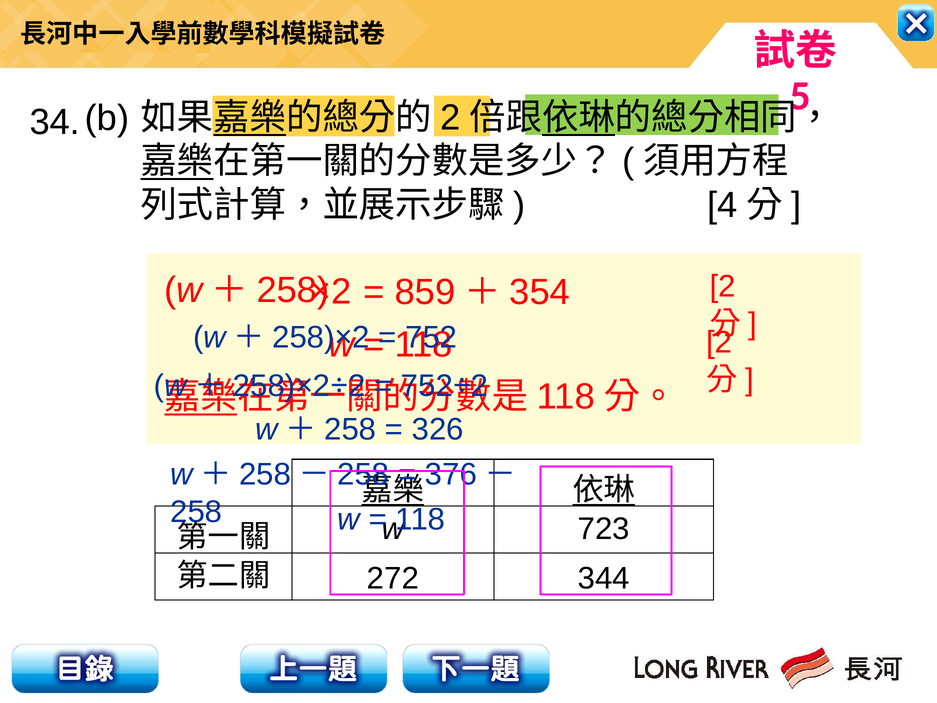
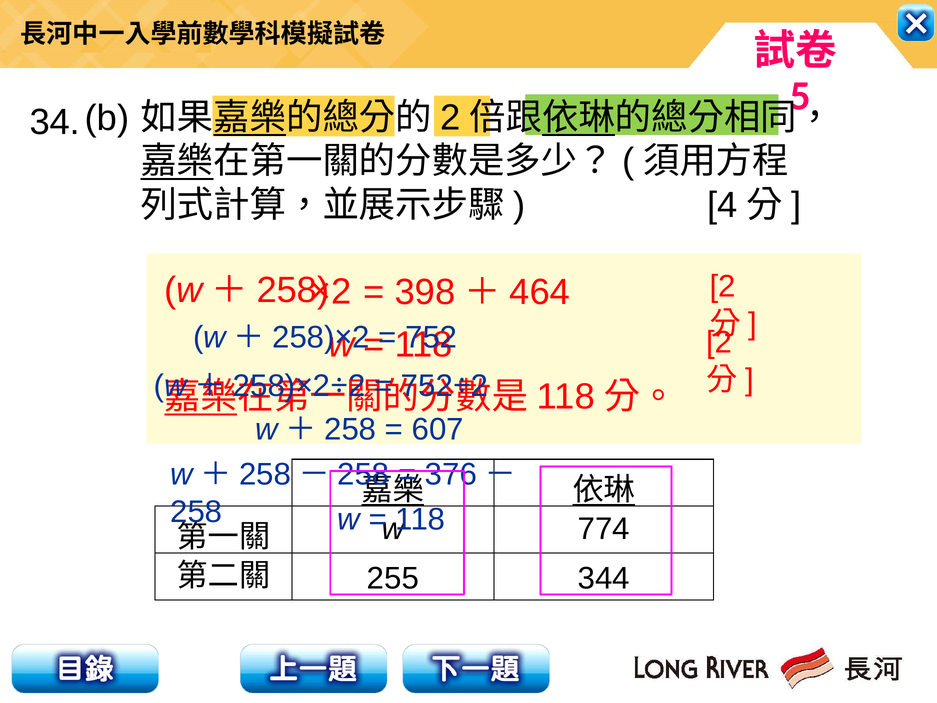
859: 859 -> 398 (425, 292)
354: 354 -> 464 (540, 292)
326: 326 -> 607 (438, 429)
723: 723 -> 774 (604, 529)
272: 272 -> 255 (393, 578)
